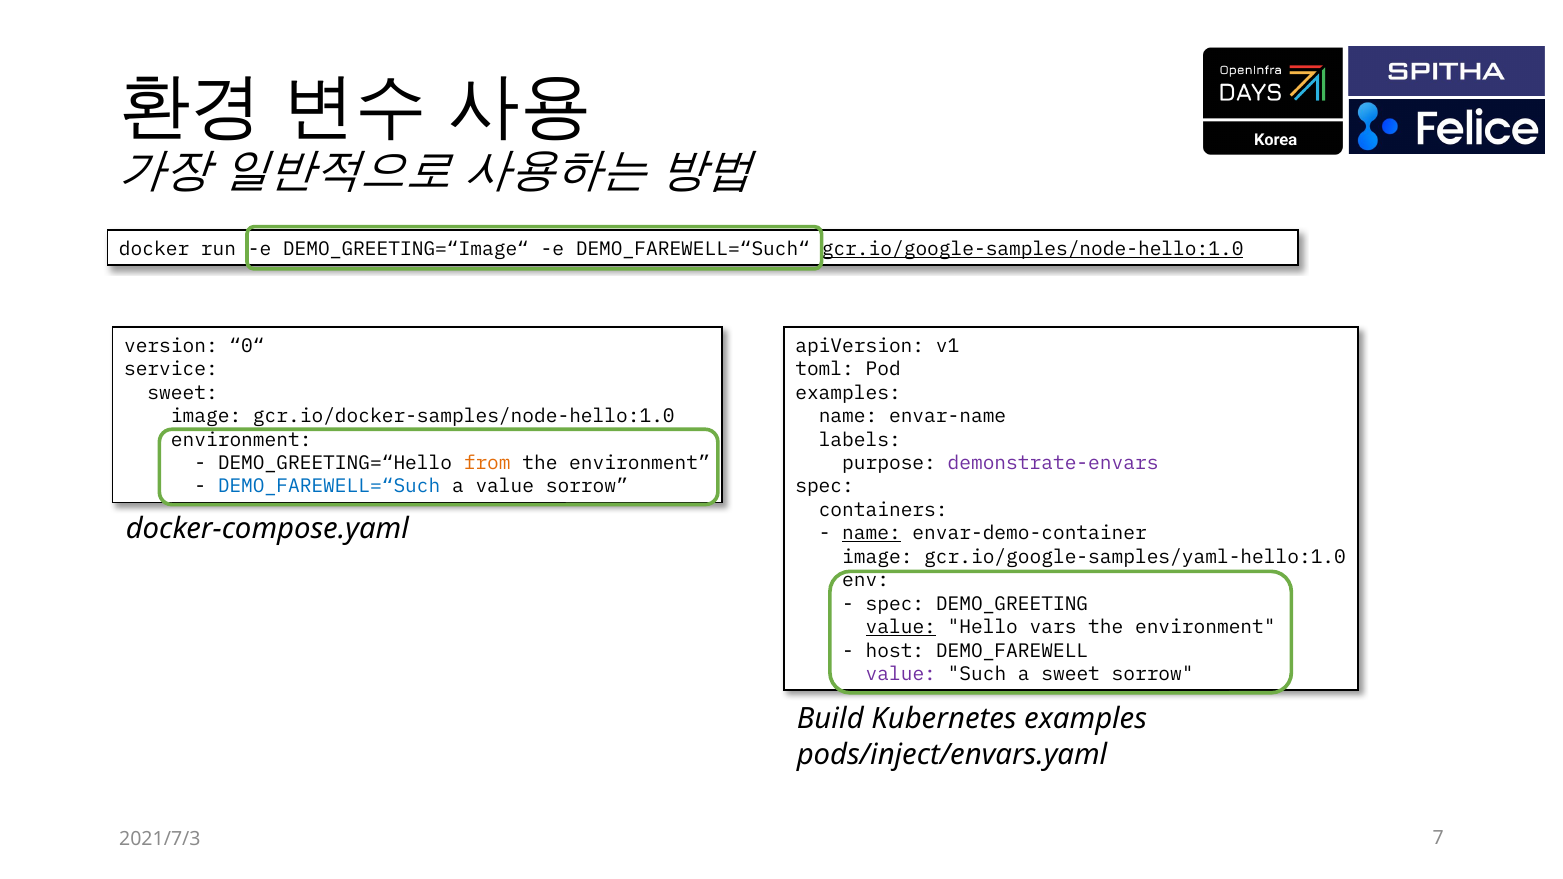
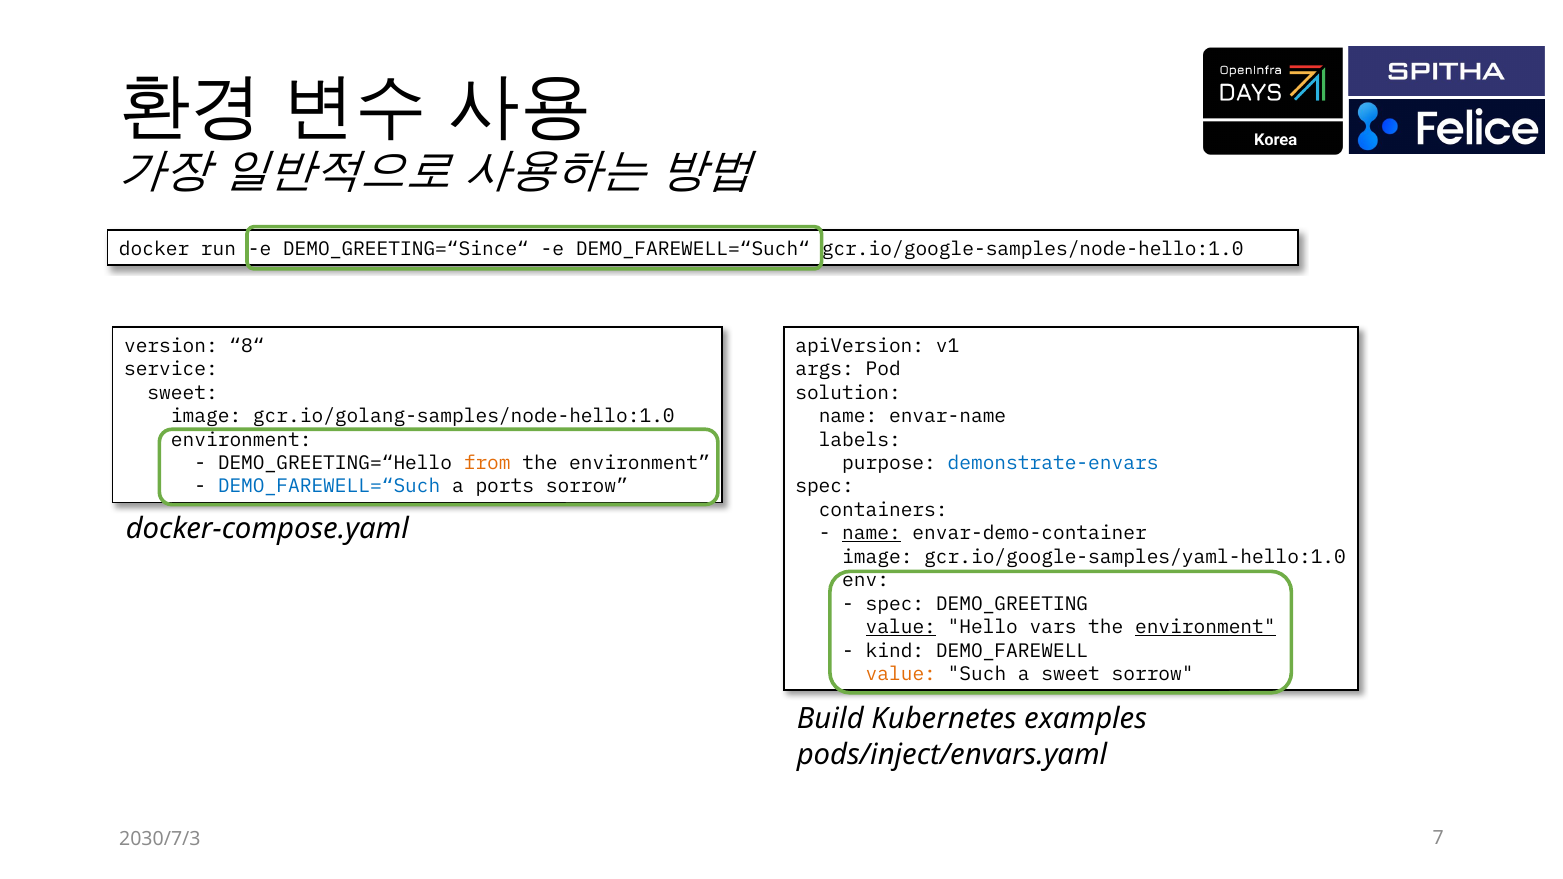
DEMO_GREETING=“Image“: DEMO_GREETING=“Image“ -> DEMO_GREETING=“Since“ (406, 249)
gcr.io/google-samples/node-hello:1.0 underline: present -> none (1033, 249)
0“: 0“ -> 8“ (247, 346)
toml: toml -> args (825, 369)
examples: examples -> solution (848, 393)
gcr.io/docker-samples/node-hello:1.0: gcr.io/docker-samples/node-hello:1.0 -> gcr.io/golang-samples/node-hello:1.0 (464, 416)
demonstrate-envars colour: purple -> blue (1053, 463)
a value: value -> ports (505, 487)
environment underline: none -> present (1205, 627)
host: host -> kind (895, 651)
value colour: purple -> orange (901, 674)
2021/7/3: 2021/7/3 -> 2030/7/3 (160, 840)
